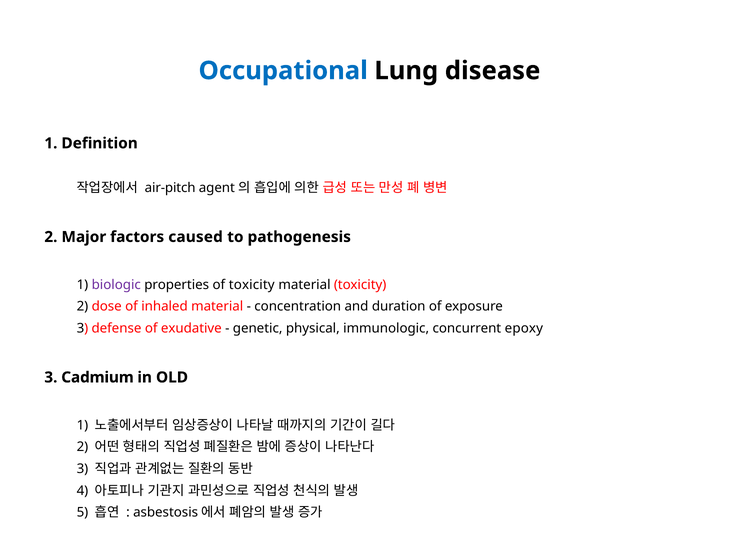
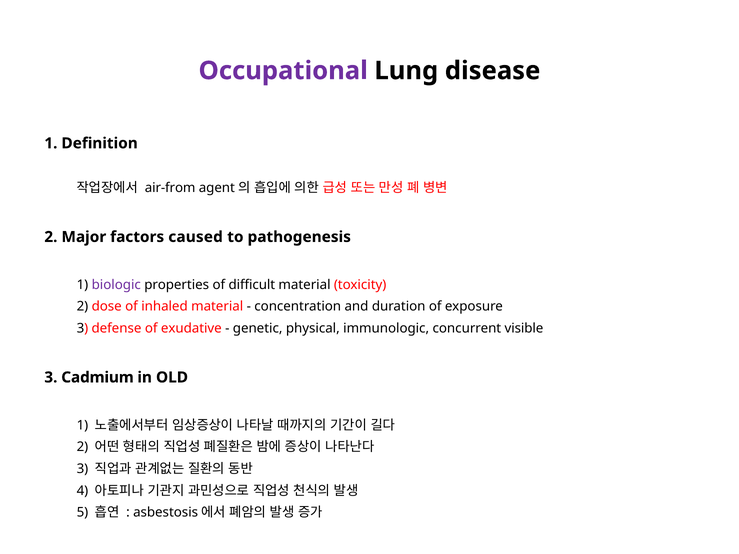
Occupational colour: blue -> purple (283, 71)
air-pitch: air-pitch -> air-from (170, 188)
of toxicity: toxicity -> difficult (252, 285)
epoxy: epoxy -> visible (524, 329)
